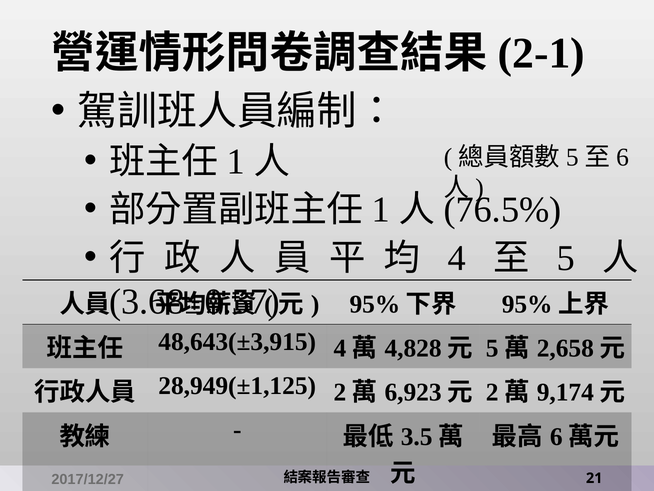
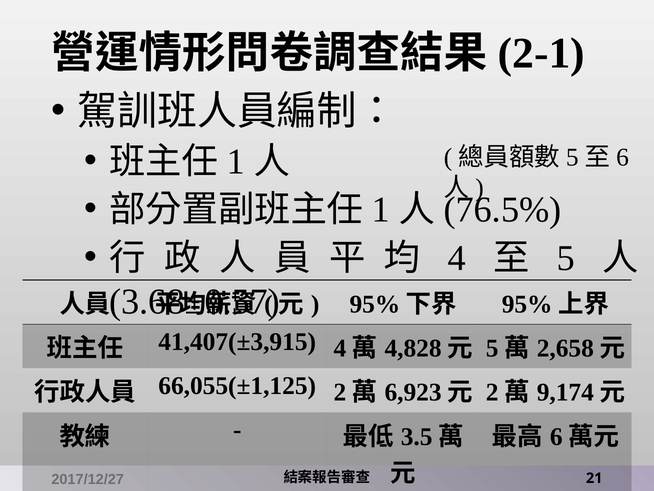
48,643(±3,915: 48,643(±3,915 -> 41,407(±3,915 (237, 341)
28,949(±1,125: 28,949(±1,125 -> 66,055(±1,125 (237, 385)
